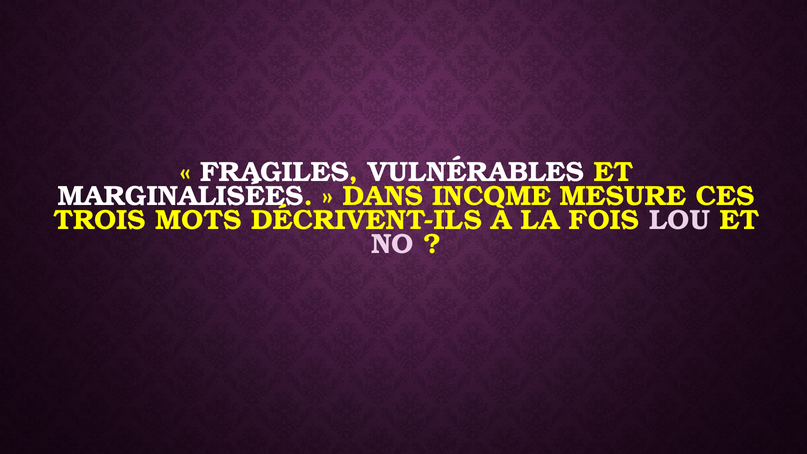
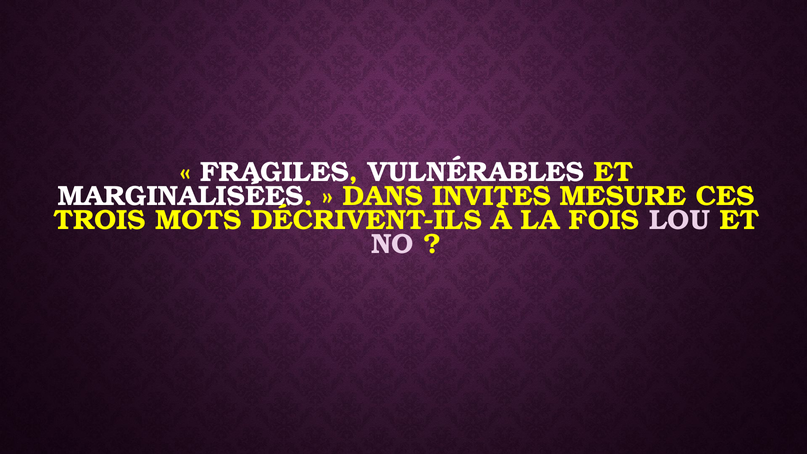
INCOME: INCOME -> INVITES (492, 196)
